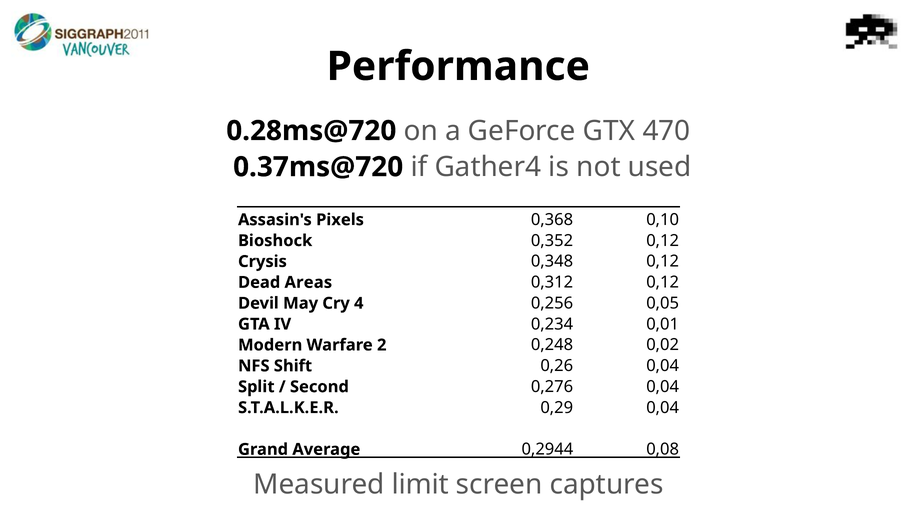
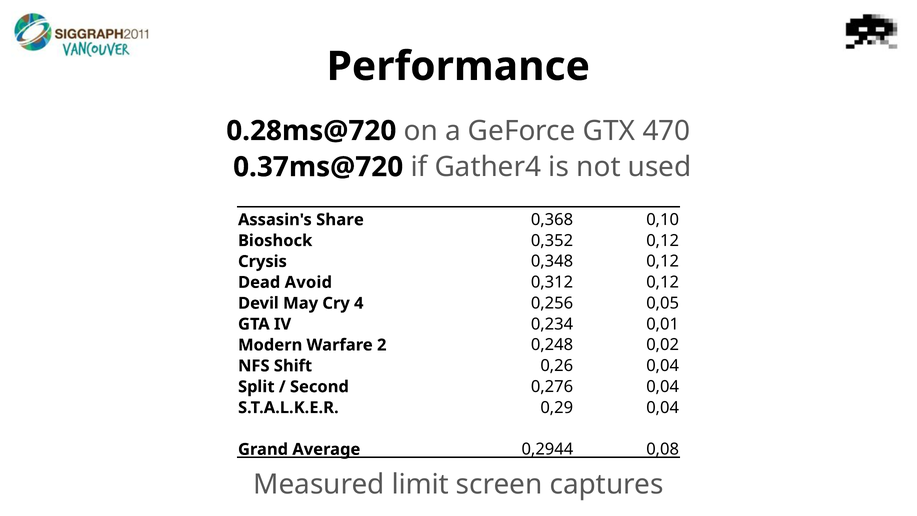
Pixels: Pixels -> Share (340, 220)
Areas: Areas -> Avoid (308, 282)
